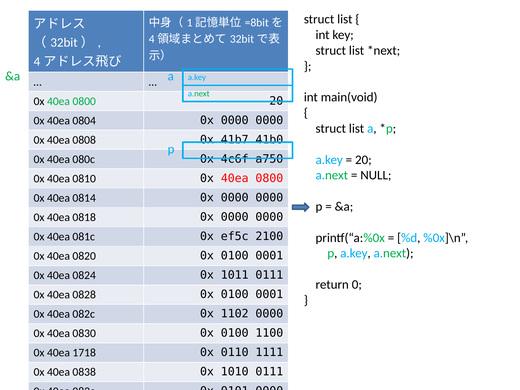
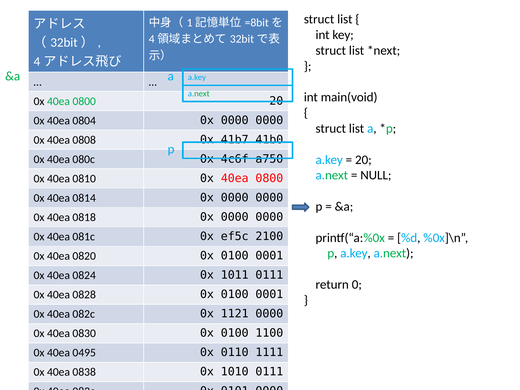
1102: 1102 -> 1121 (235, 314)
1718: 1718 -> 0495 (84, 353)
